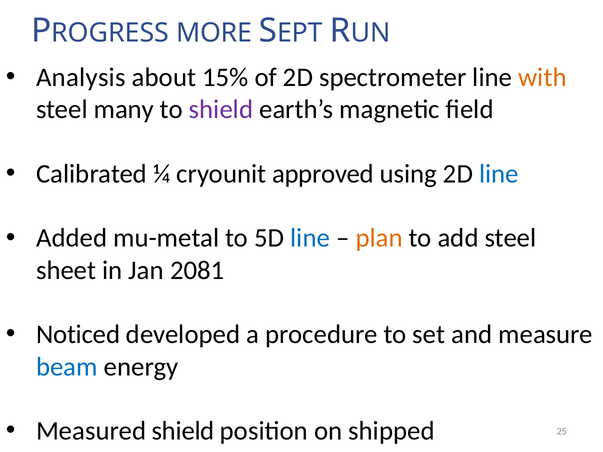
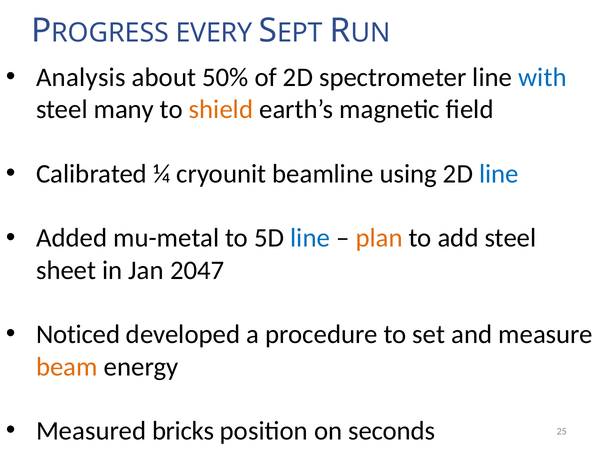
MORE: MORE -> EVERY (214, 33)
15%: 15% -> 50% (225, 77)
with colour: orange -> blue (542, 77)
shield colour: purple -> orange (221, 110)
approved: approved -> beamline (323, 174)
2081: 2081 -> 2047 (197, 270)
beam colour: blue -> orange (67, 367)
Measured shield: shield -> bricks (183, 431)
shipped: shipped -> seconds (392, 431)
